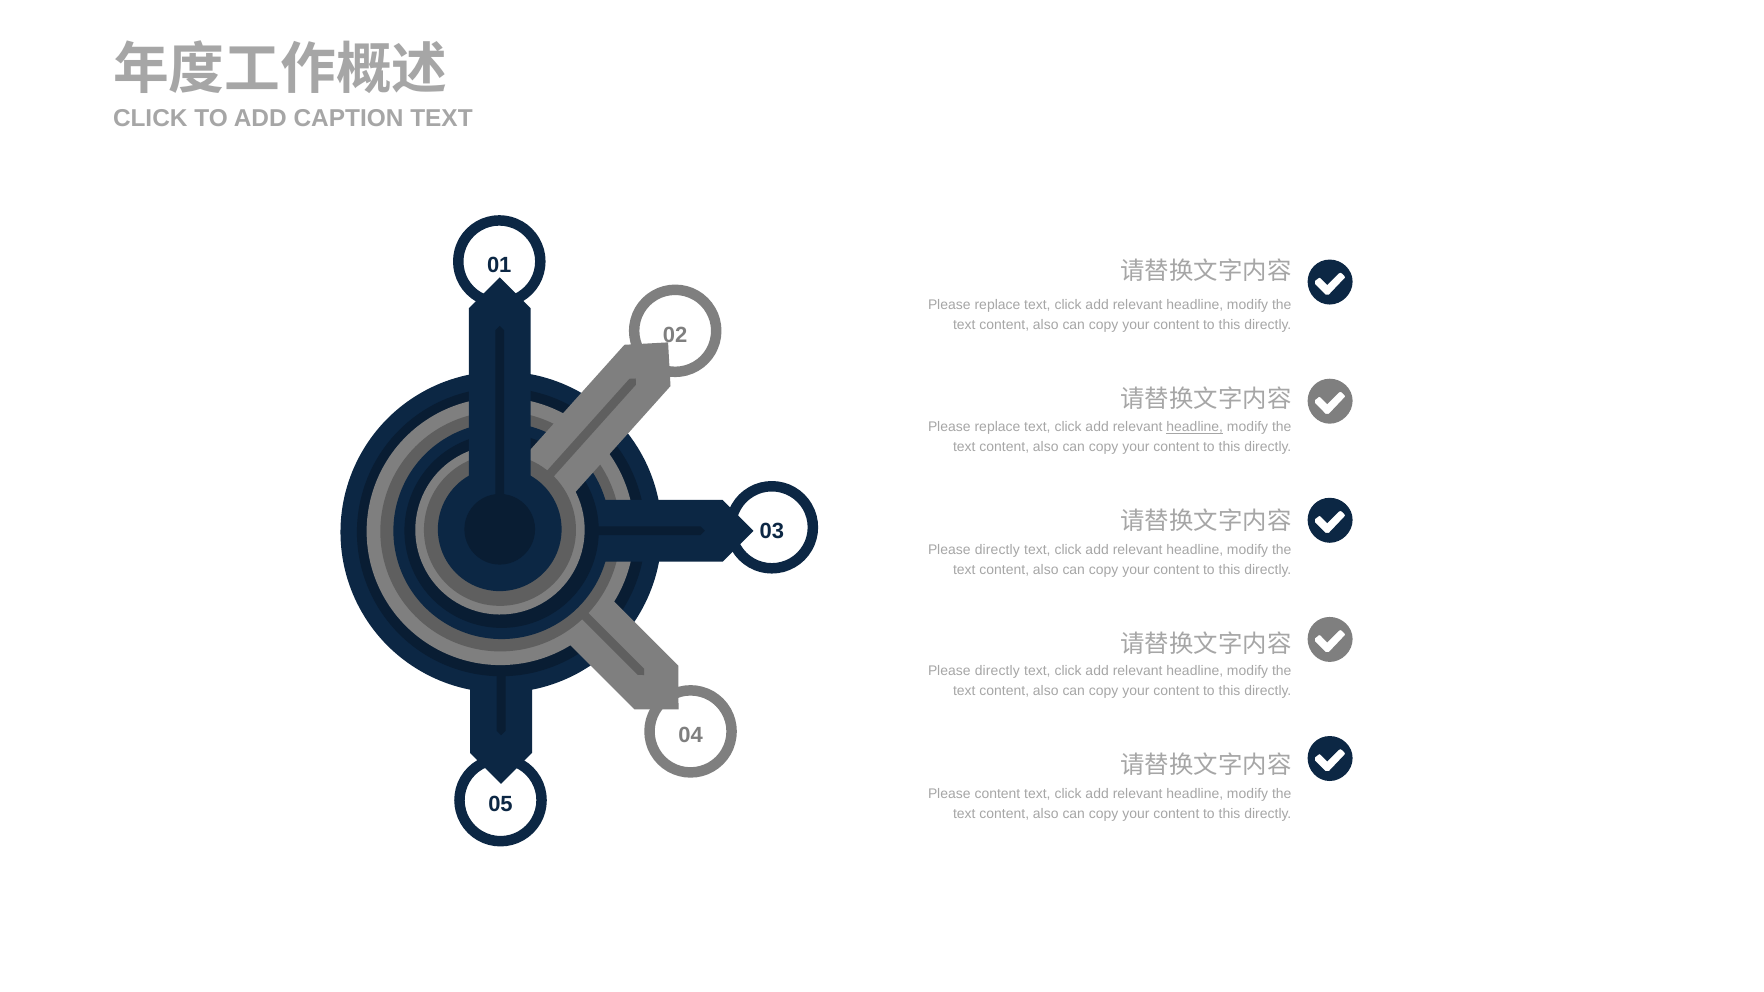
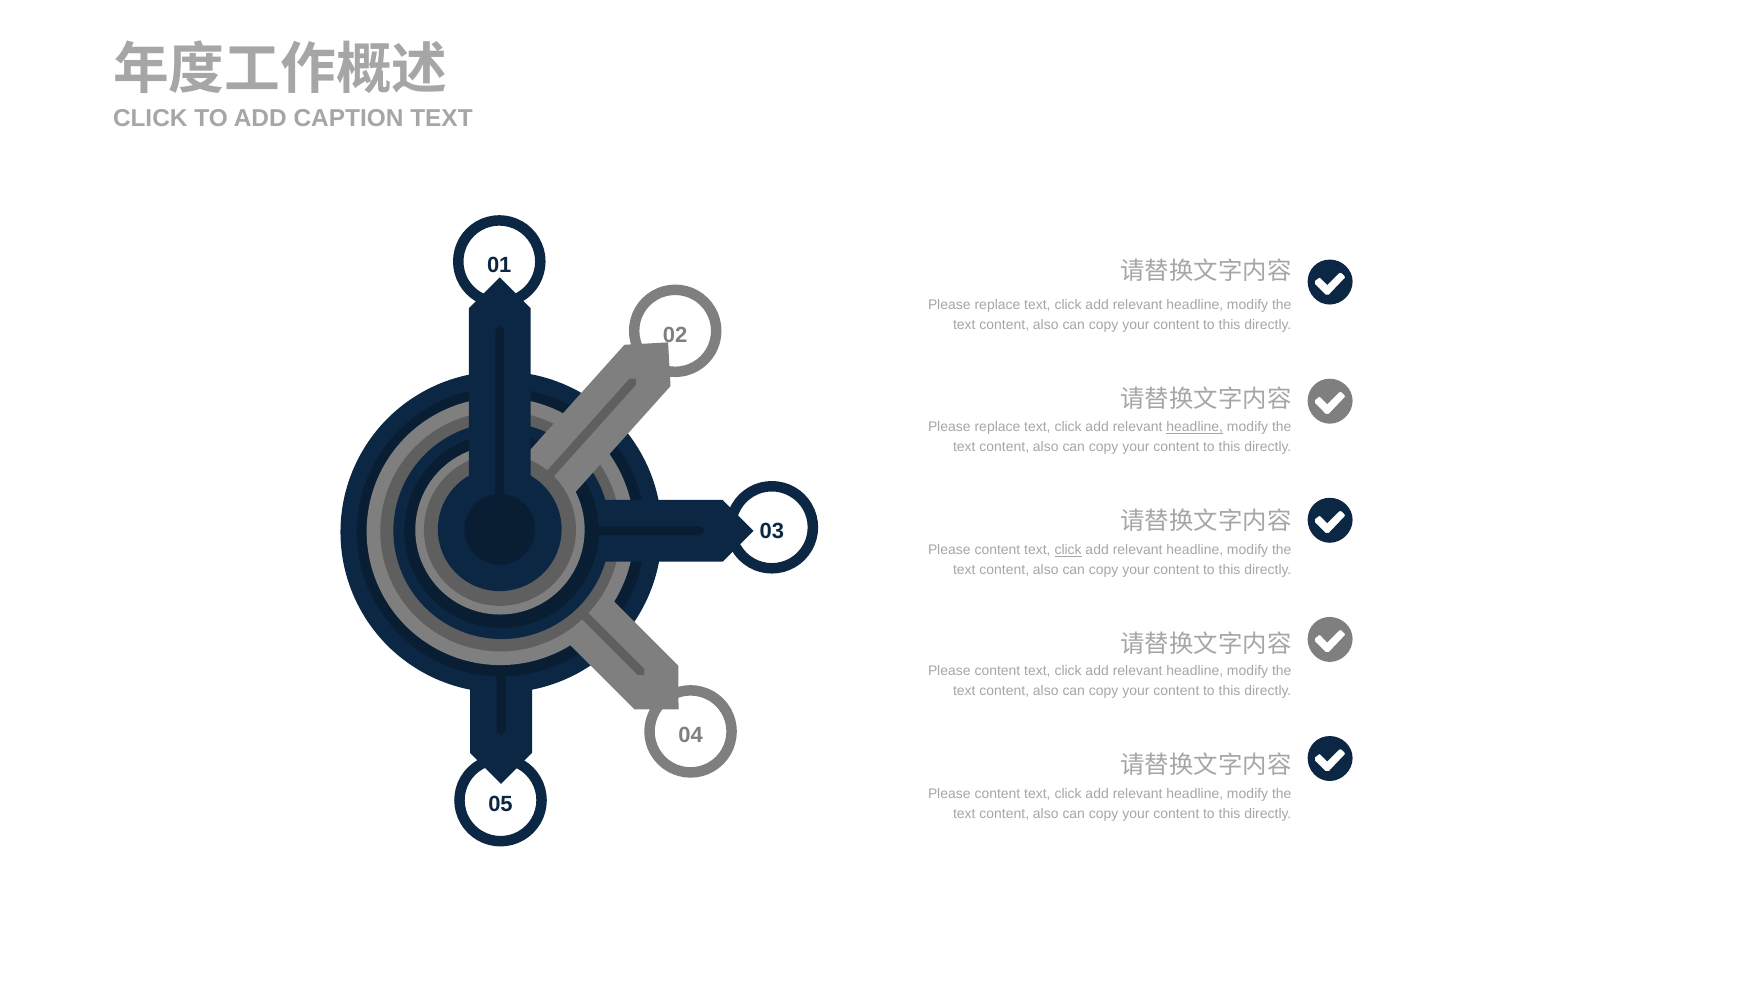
directly: directly -> content (997, 550)
click underline: none -> present (1068, 550)
directly: directly -> content (997, 671)
